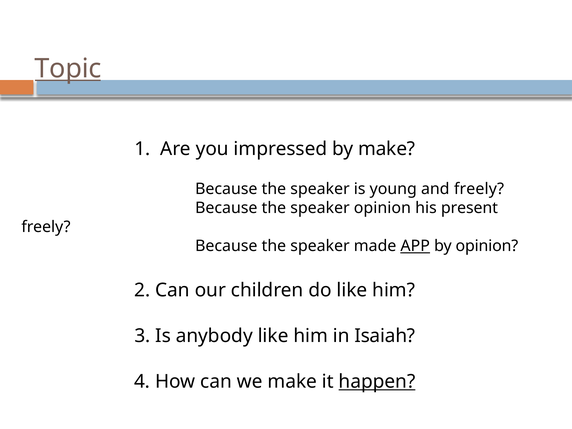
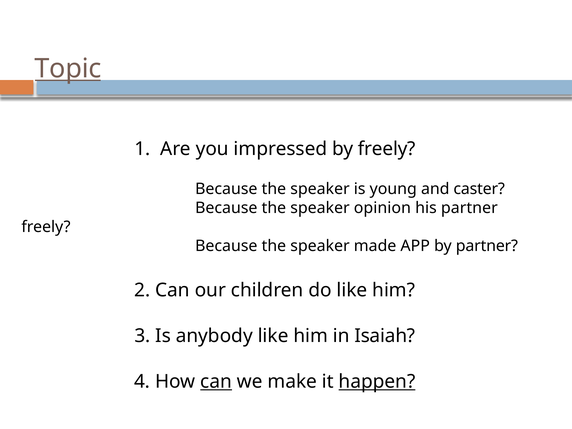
by make: make -> freely (387, 149)
and freely: freely -> caster (479, 189)
his present: present -> partner (469, 208)
APP underline: present -> none (415, 246)
by opinion: opinion -> partner (487, 246)
can underline: none -> present (216, 382)
